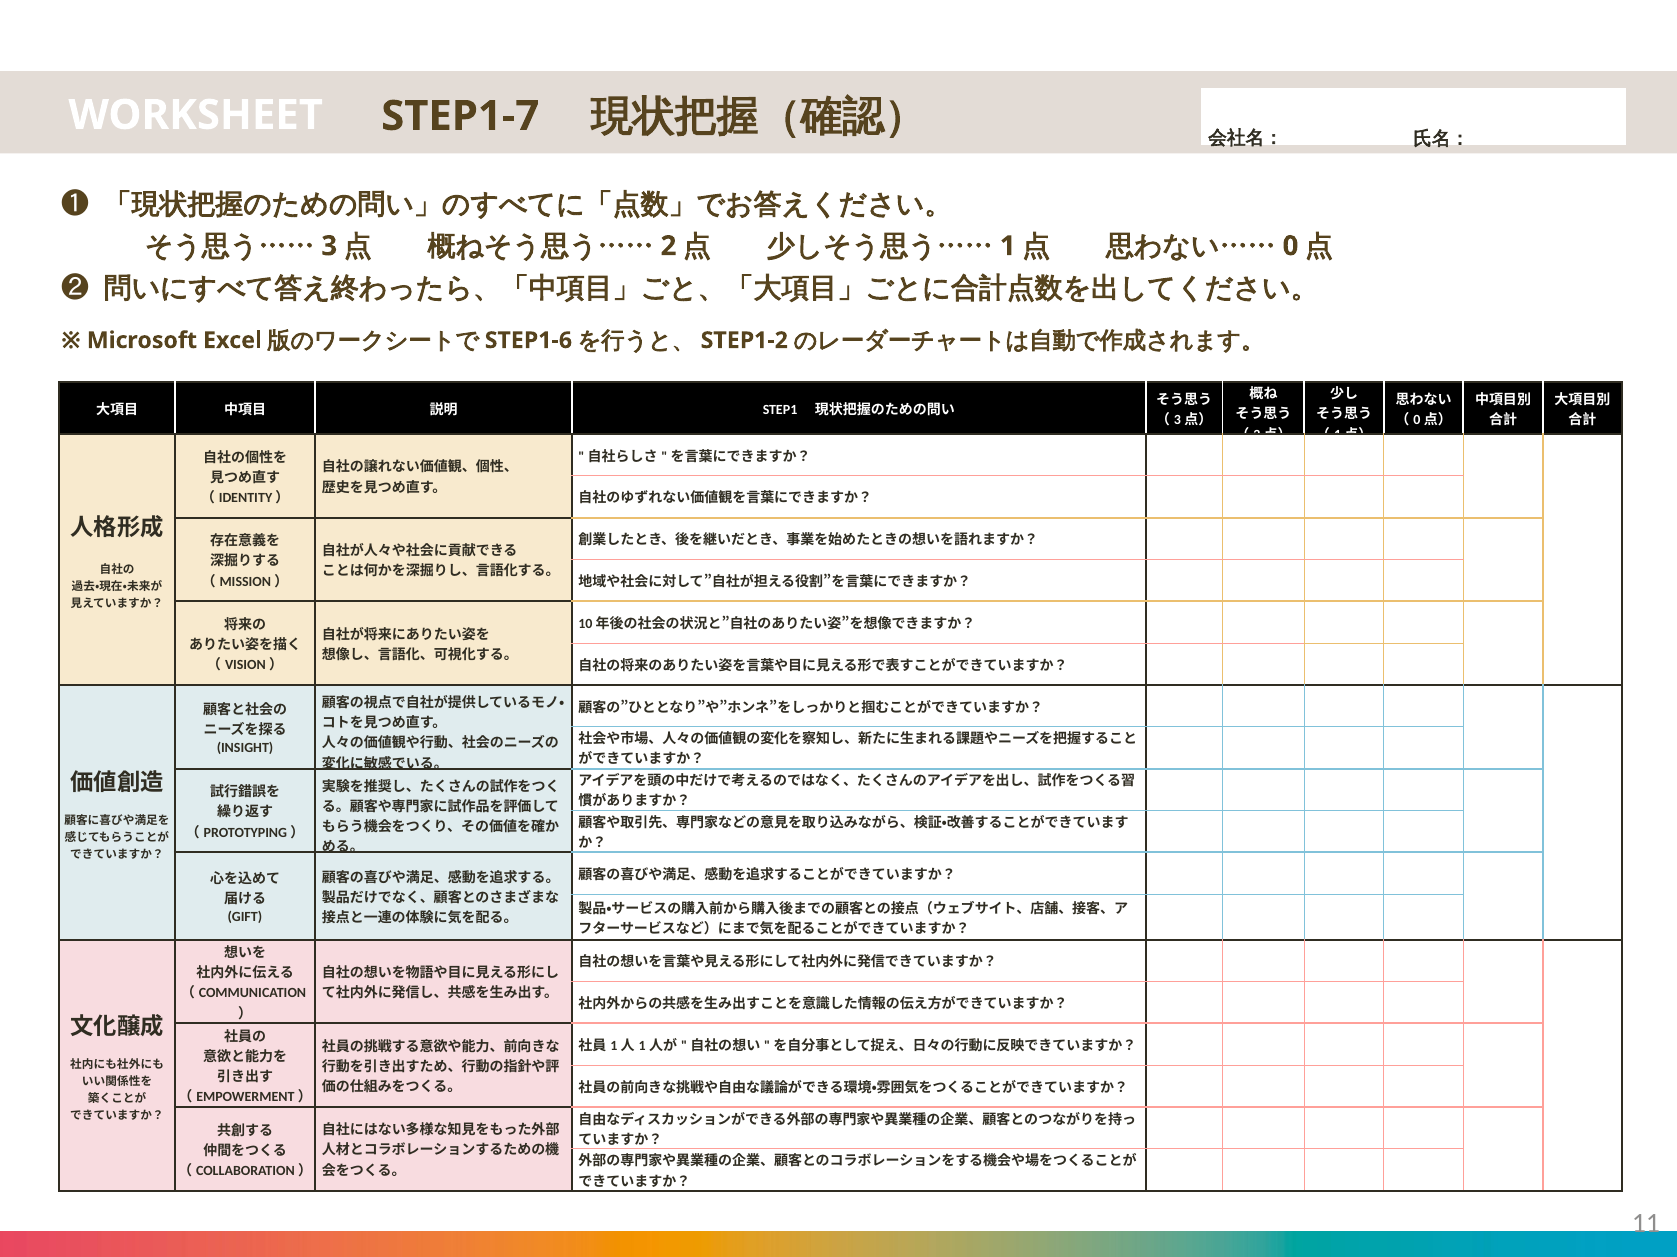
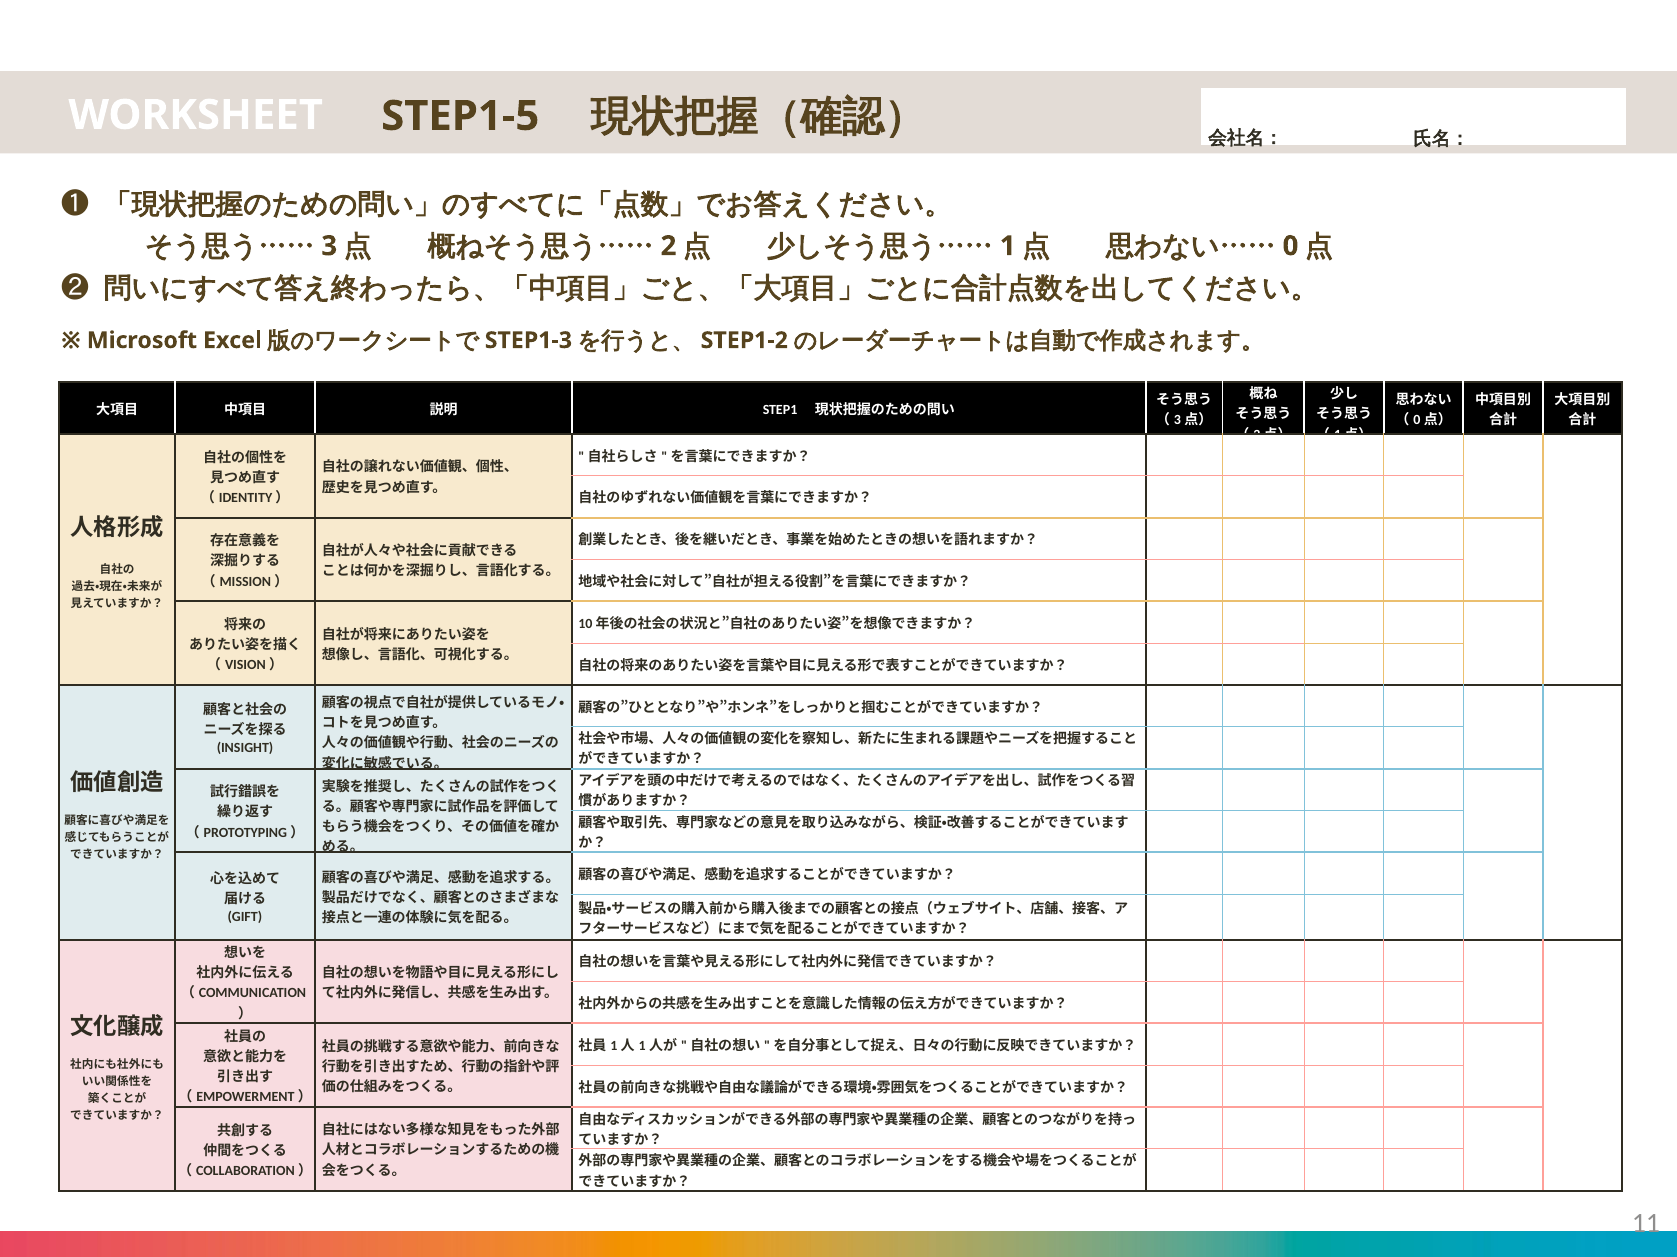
STEP1-7: STEP1-7 -> STEP1-5 (460, 116)
STEP1-6: STEP1-6 -> STEP1-3 (528, 341)
